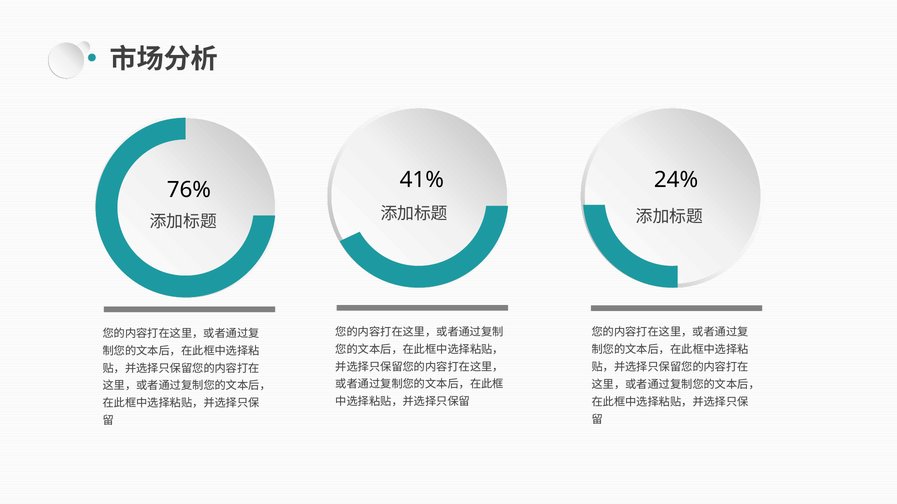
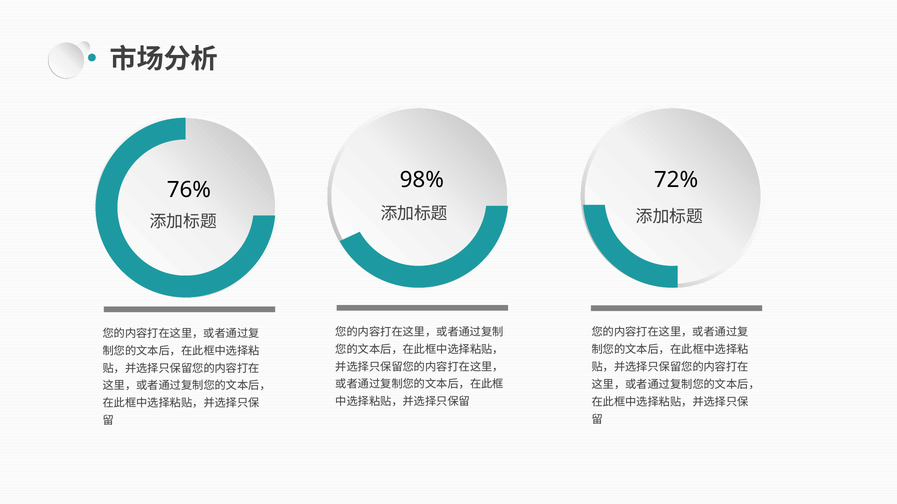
41%: 41% -> 98% (422, 180)
24%: 24% -> 72% (676, 180)
